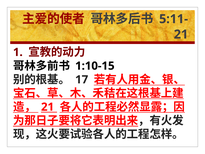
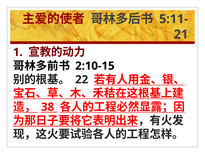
1:10-15: 1:10-15 -> 2:10-15 (95, 66)
17: 17 -> 22 (82, 79)
21: 21 -> 38 (48, 107)
